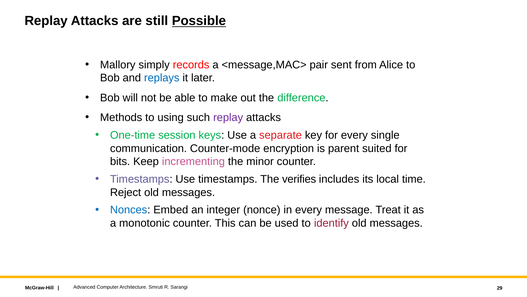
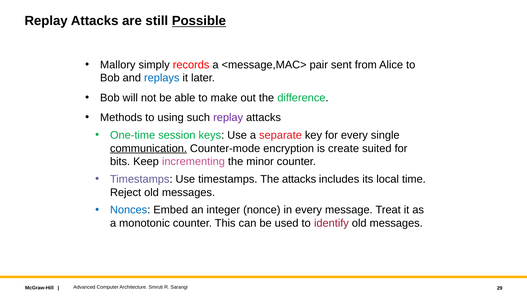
communication underline: none -> present (148, 148)
parent: parent -> create (344, 148)
The verifies: verifies -> attacks (299, 179)
